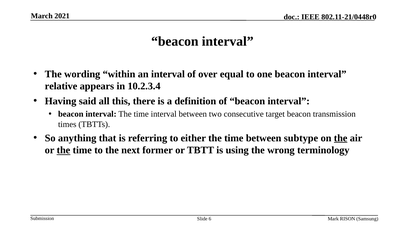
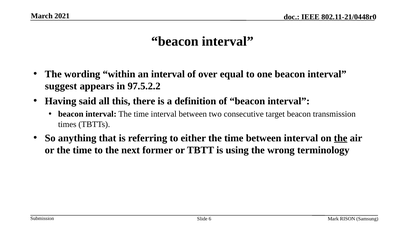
relative: relative -> suggest (61, 86)
10.2.3.4: 10.2.3.4 -> 97.5.2.2 (144, 86)
between subtype: subtype -> interval (301, 138)
the underline: present -> none (63, 150)
